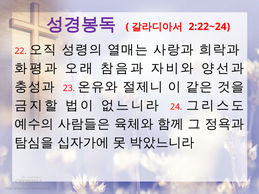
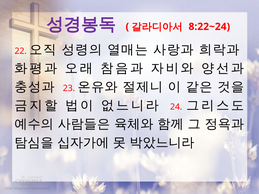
2:22~24: 2:22~24 -> 8:22~24 (209, 27)
